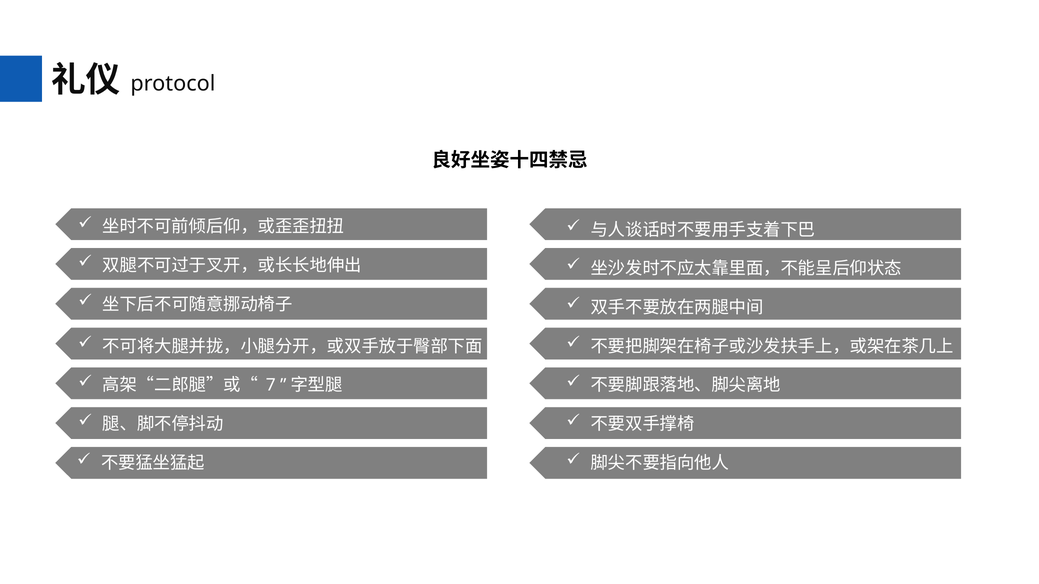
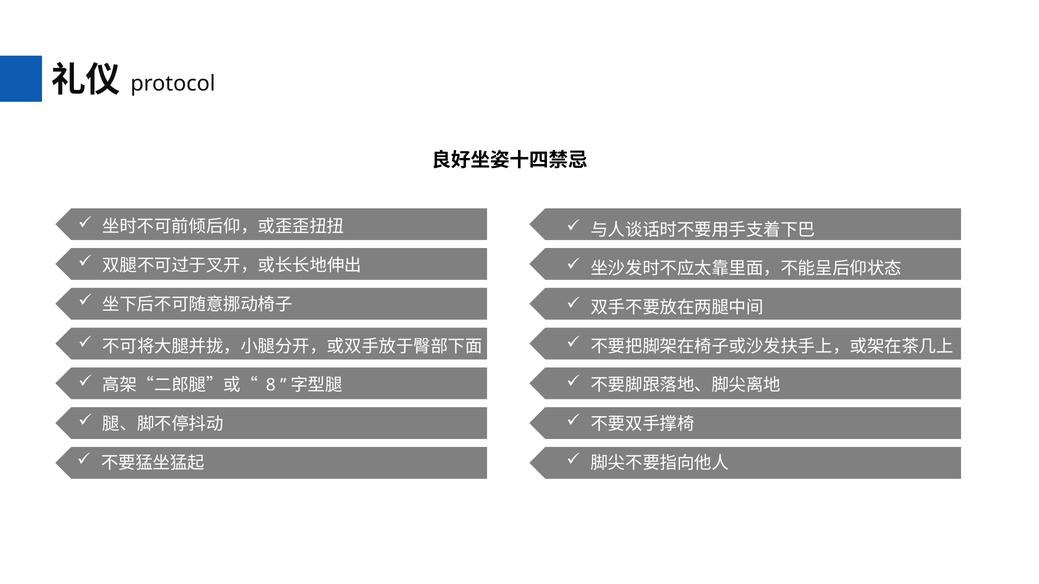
7: 7 -> 8 (271, 386)
